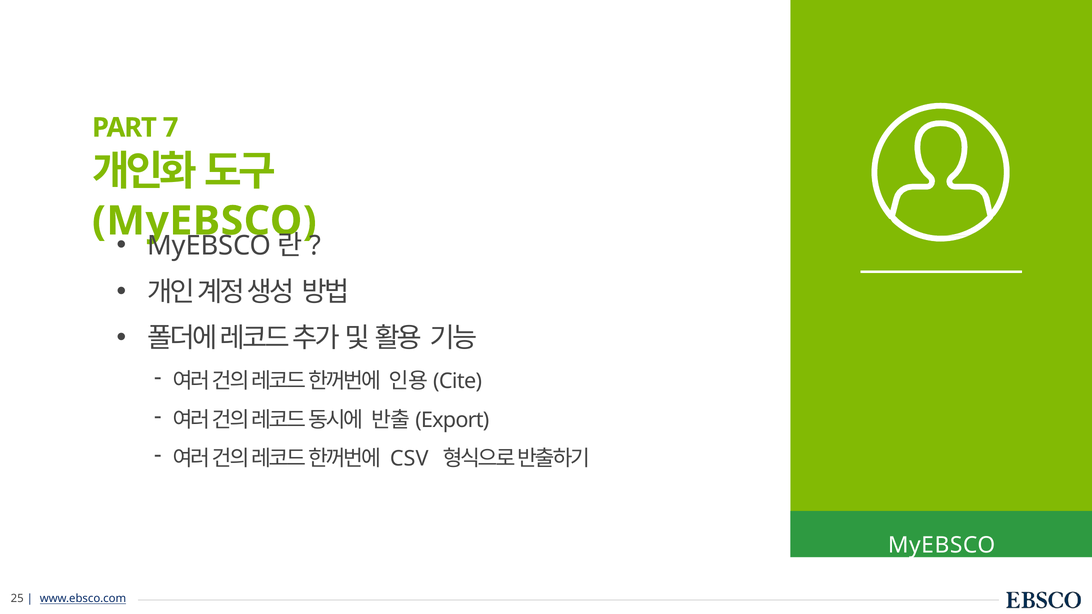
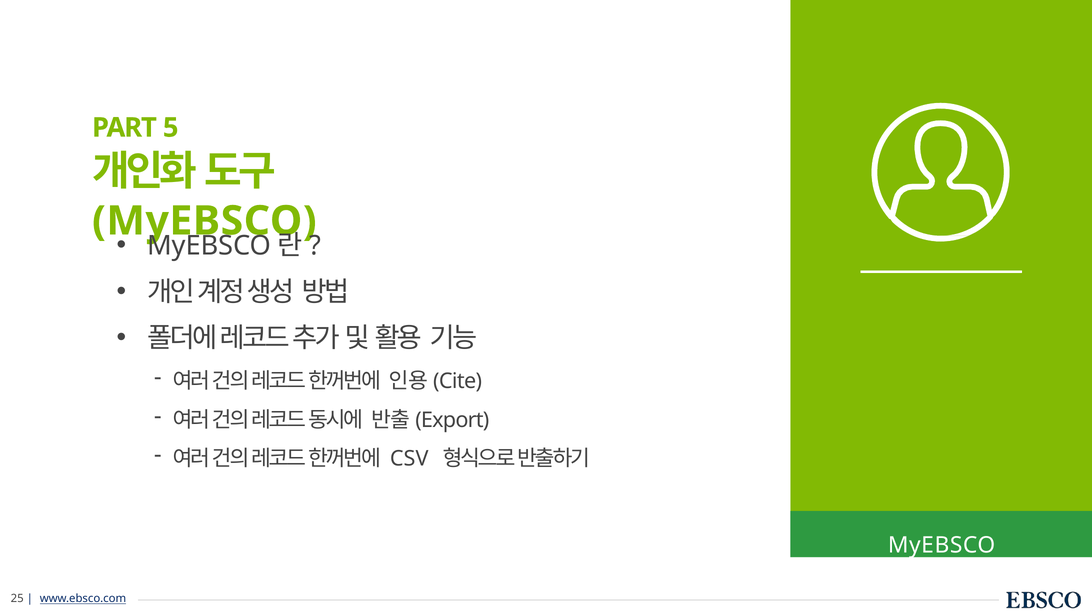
7: 7 -> 5 (171, 128)
